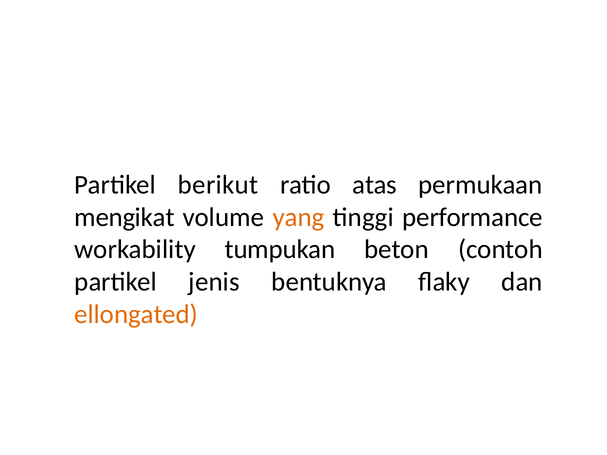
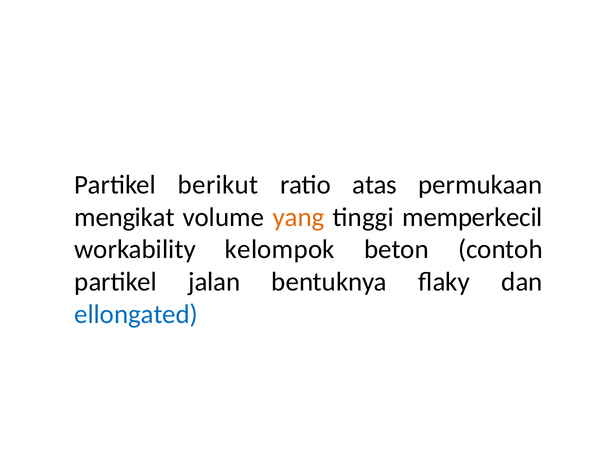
performance: performance -> memperkecil (472, 217)
tumpukan: tumpukan -> kelompok (280, 250)
jenis: jenis -> jalan (214, 282)
ellongated colour: orange -> blue (136, 314)
